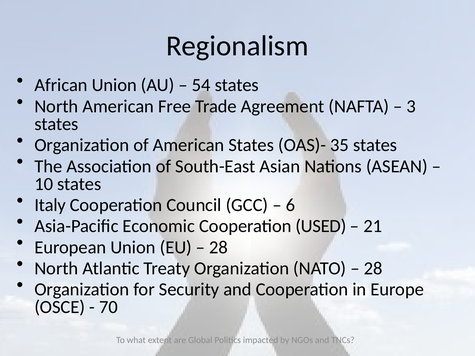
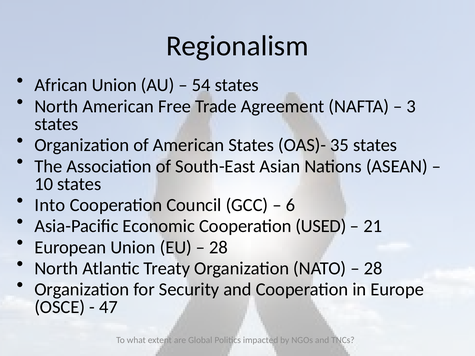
Italy: Italy -> Into (50, 205)
70: 70 -> 47 (108, 307)
